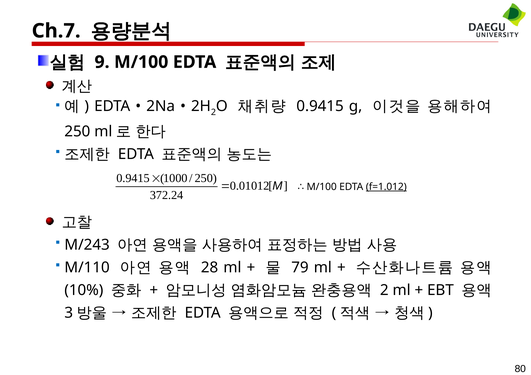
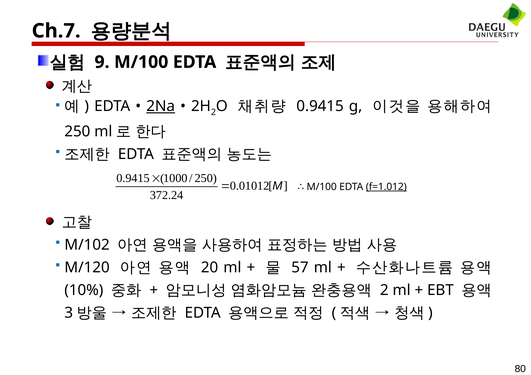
2Na underline: none -> present (161, 106)
M/243: M/243 -> M/102 (87, 245)
M/110: M/110 -> M/120 (87, 268)
28: 28 -> 20 (210, 268)
79: 79 -> 57 (300, 268)
